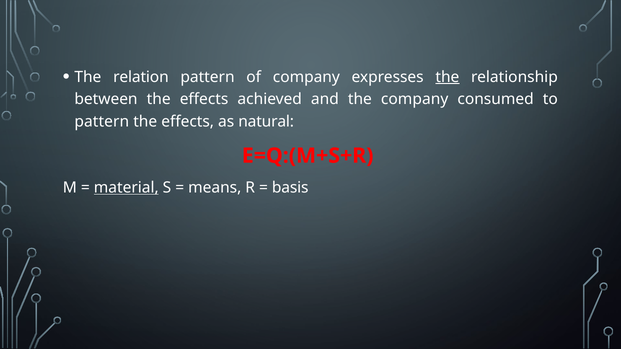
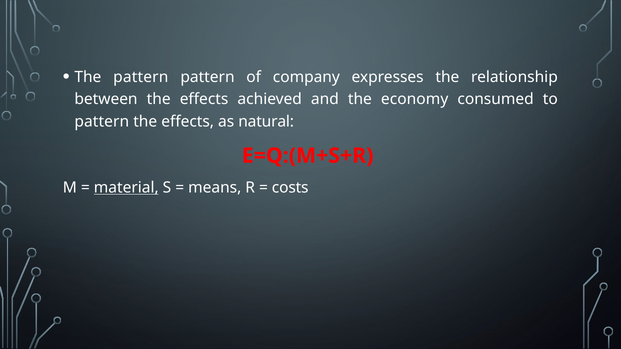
The relation: relation -> pattern (141, 77)
the underline: present -> none (447, 77)
the company: company -> economy (415, 99)
basis: basis -> costs (290, 188)
